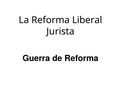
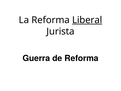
Liberal underline: none -> present (87, 20)
